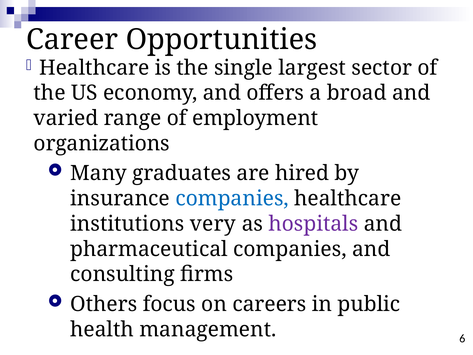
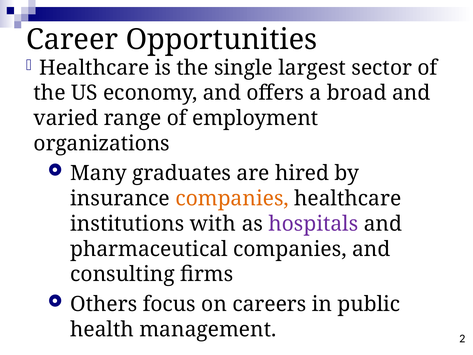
companies colour: blue -> orange (232, 198)
very: very -> with (213, 224)
6: 6 -> 2 (462, 338)
